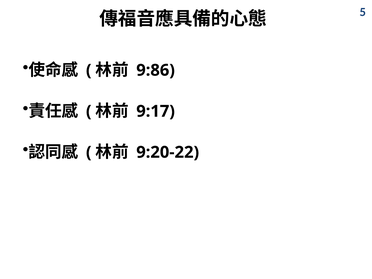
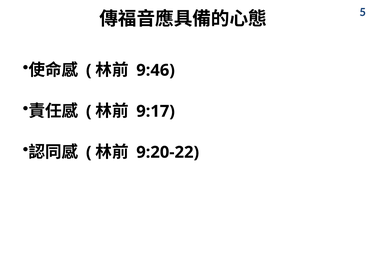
9:86: 9:86 -> 9:46 (156, 70)
